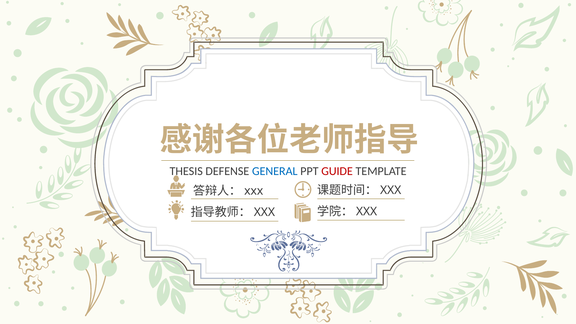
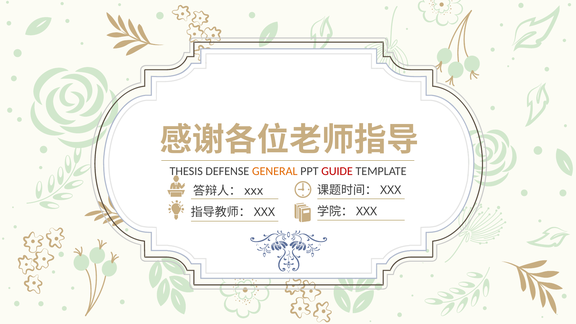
GENERAL colour: blue -> orange (275, 171)
